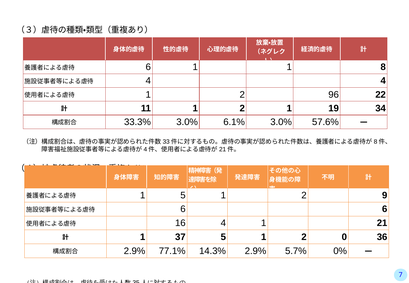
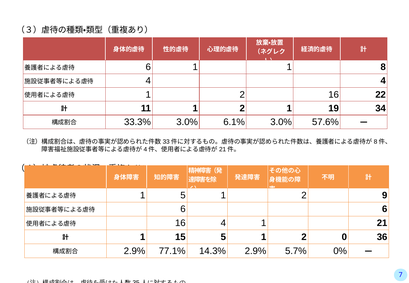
2 96: 96 -> 16 (334, 95)
37: 37 -> 15 (180, 237)
